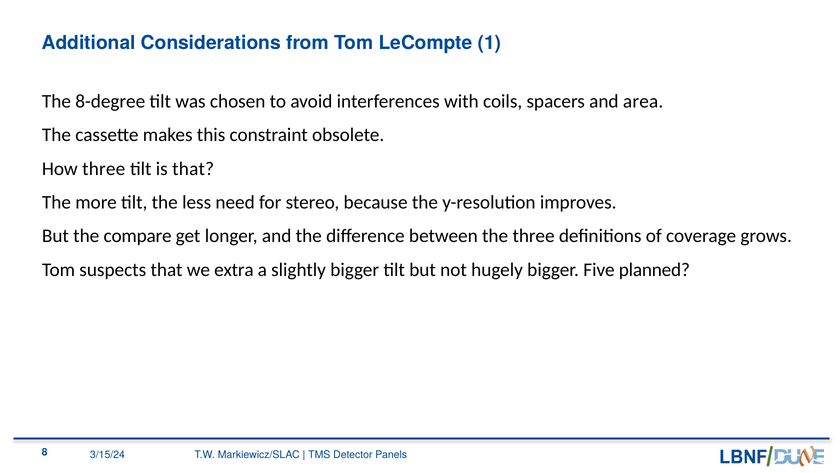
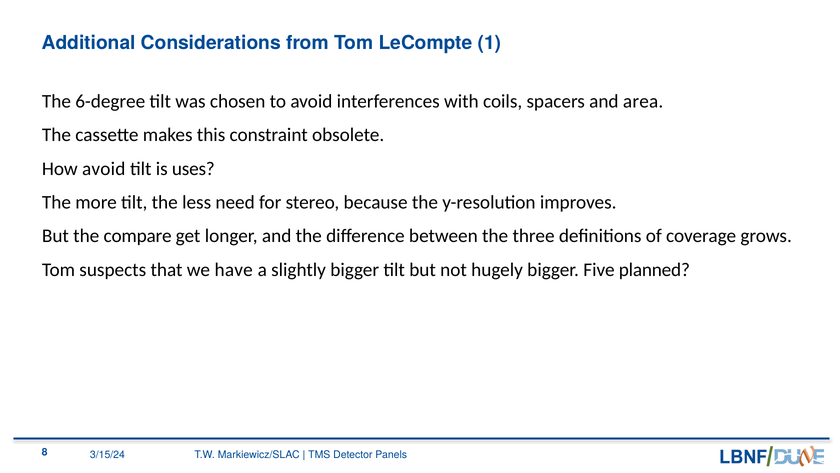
8-degree: 8-degree -> 6-degree (110, 101)
How three: three -> avoid (104, 169)
is that: that -> uses (193, 169)
extra: extra -> have (234, 269)
